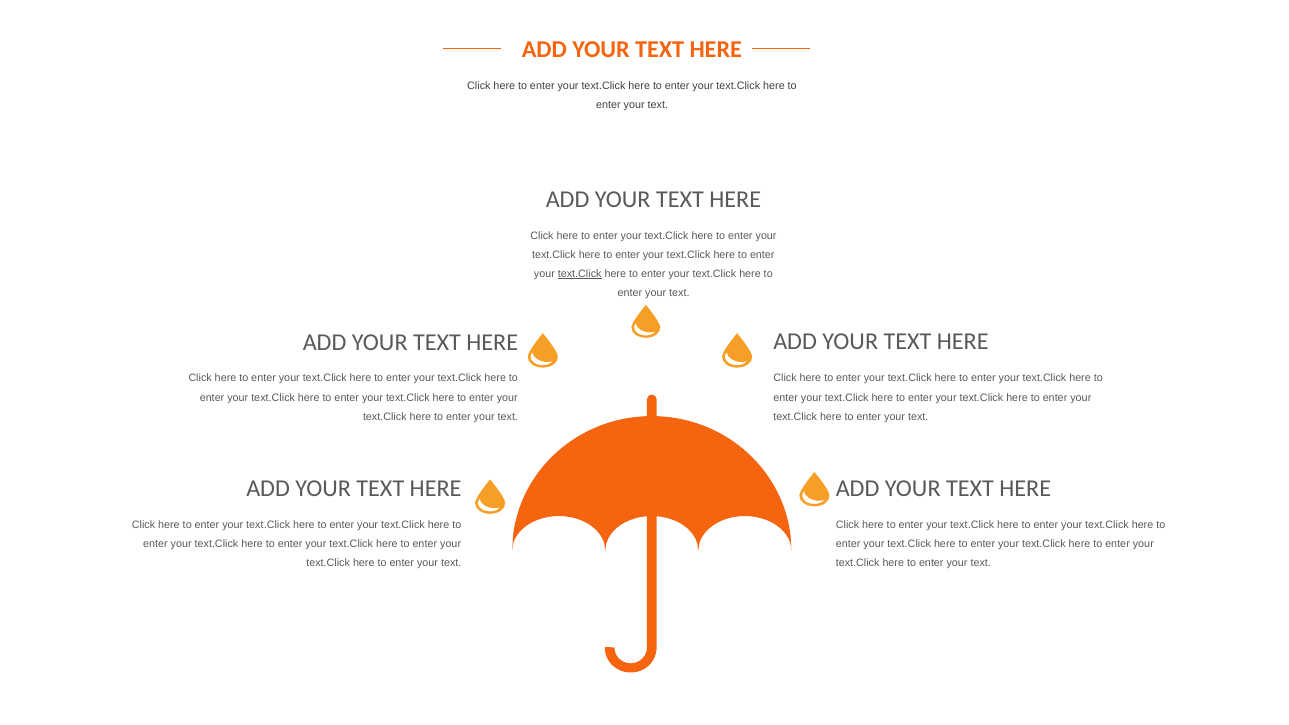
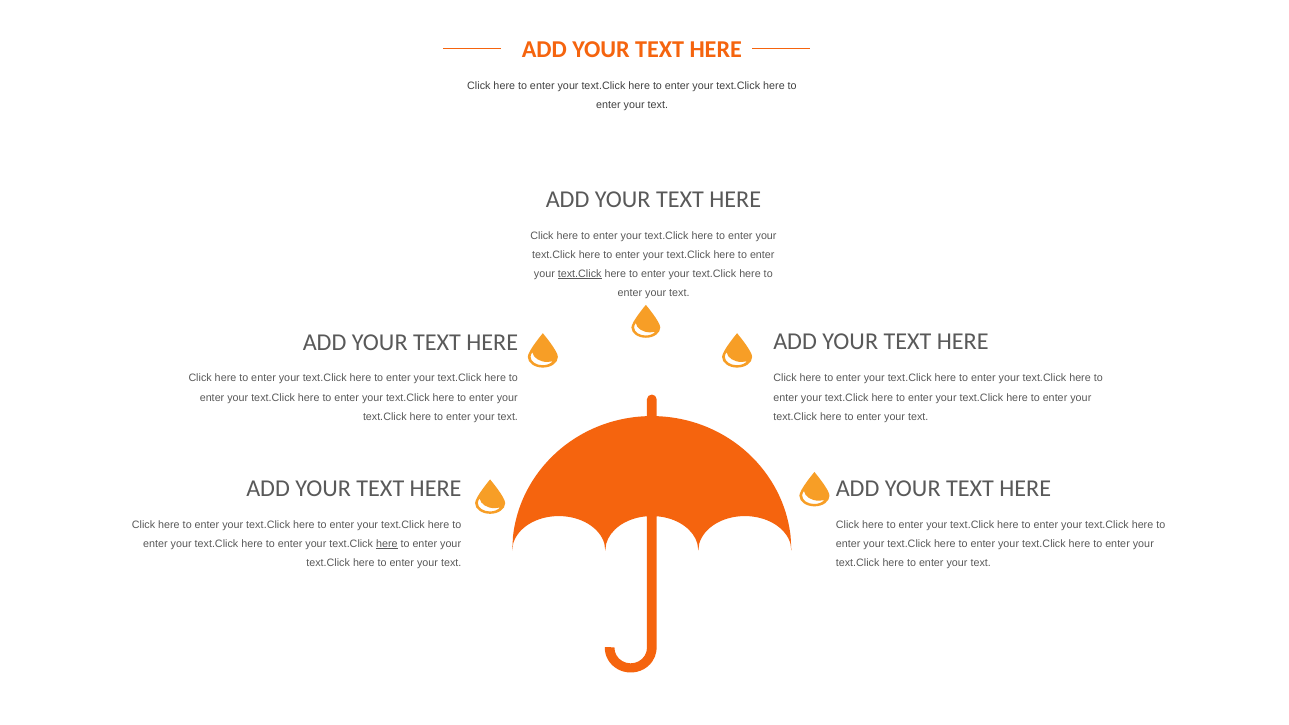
here underline: none -> present (387, 544)
